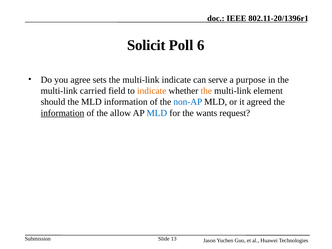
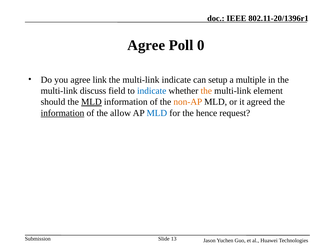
Solicit: Solicit -> Agree (146, 45)
6: 6 -> 0 (201, 45)
sets: sets -> link (100, 80)
serve: serve -> setup (218, 80)
purpose: purpose -> multiple (251, 80)
carried: carried -> discuss (93, 91)
indicate colour: orange -> blue (152, 91)
MLD underline: none -> present (91, 102)
non-AP colour: blue -> orange (188, 102)
wants: wants -> hence (207, 113)
